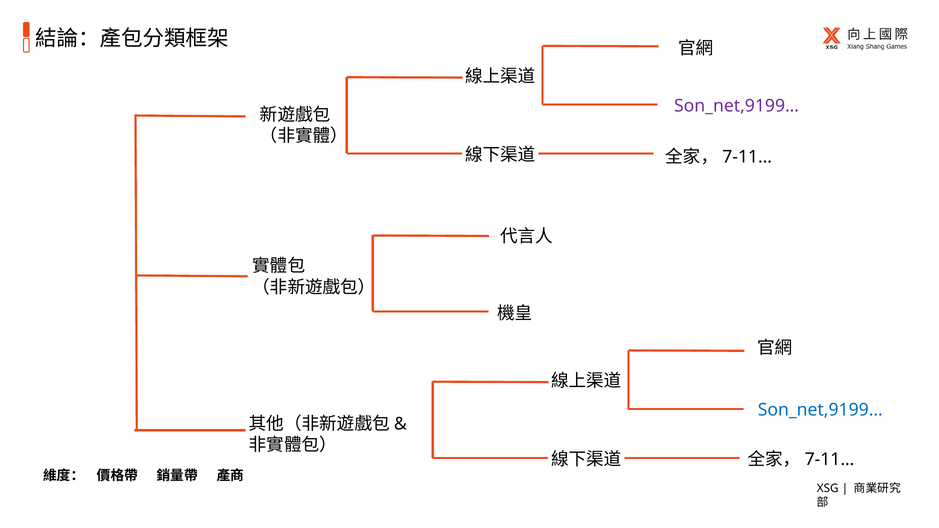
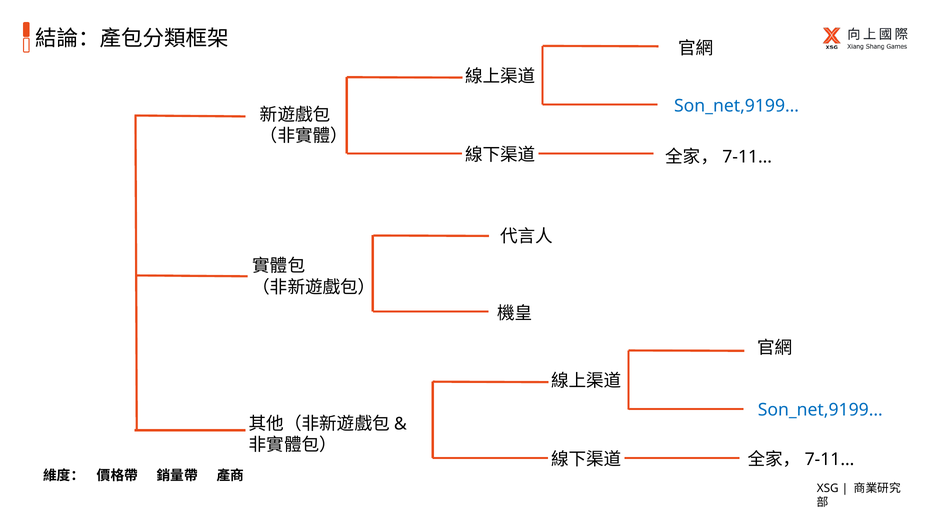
Son_net,9199… colour: purple -> blue (737, 106)
